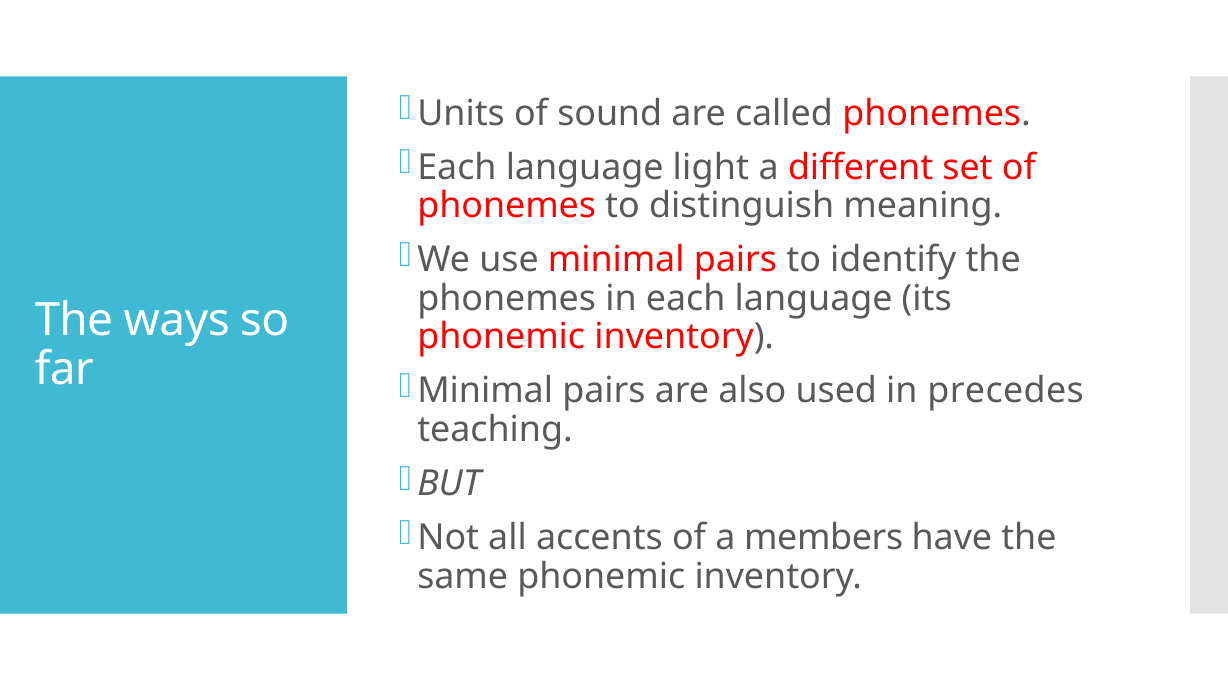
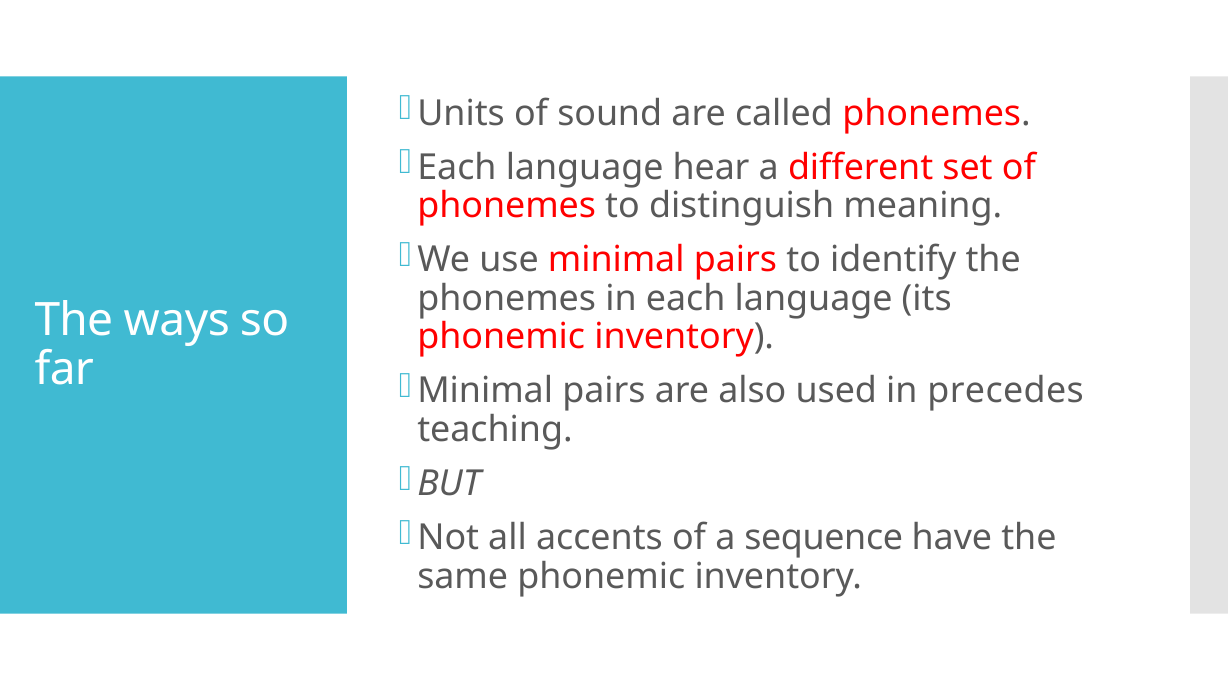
light: light -> hear (711, 167)
members: members -> sequence (824, 537)
